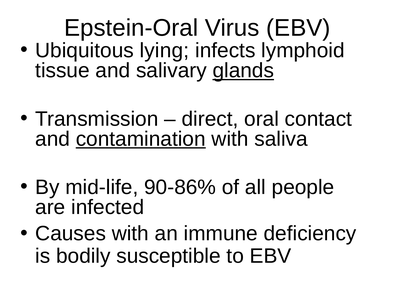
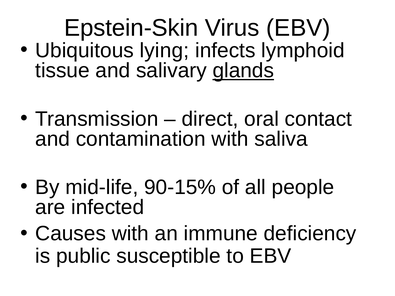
Epstein-Oral: Epstein-Oral -> Epstein-Skin (131, 28)
contamination underline: present -> none (141, 139)
90-86%: 90-86% -> 90-15% (180, 187)
bodily: bodily -> public (83, 256)
